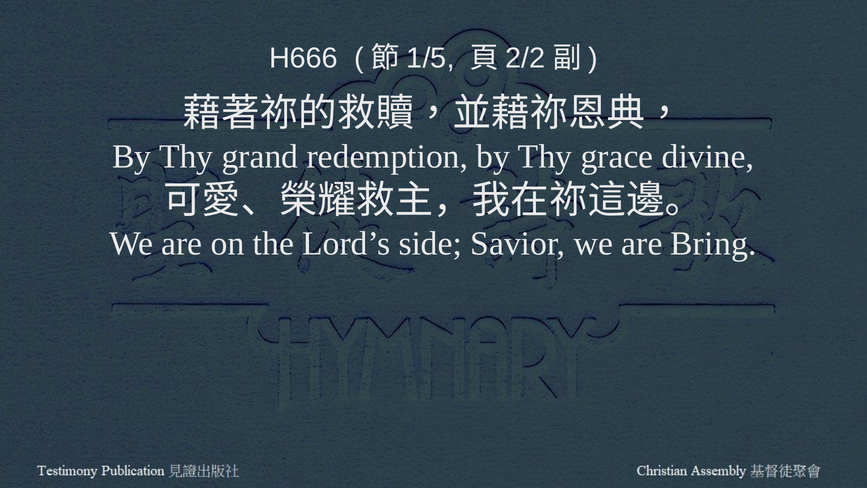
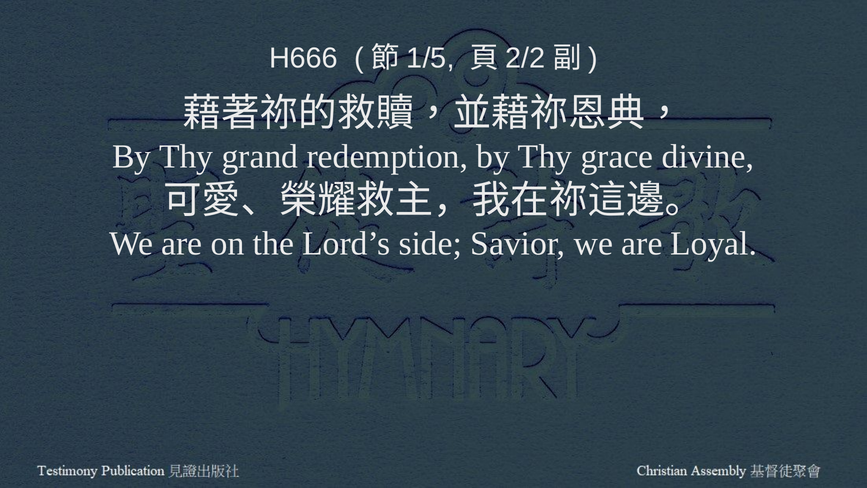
Bring: Bring -> Loyal (714, 243)
